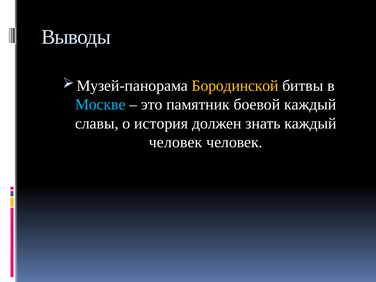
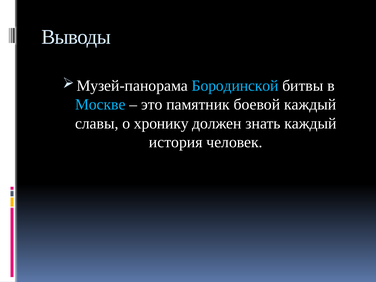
Бородинской colour: yellow -> light blue (235, 86)
история: история -> хронику (161, 123)
человек: человек -> история (176, 142)
